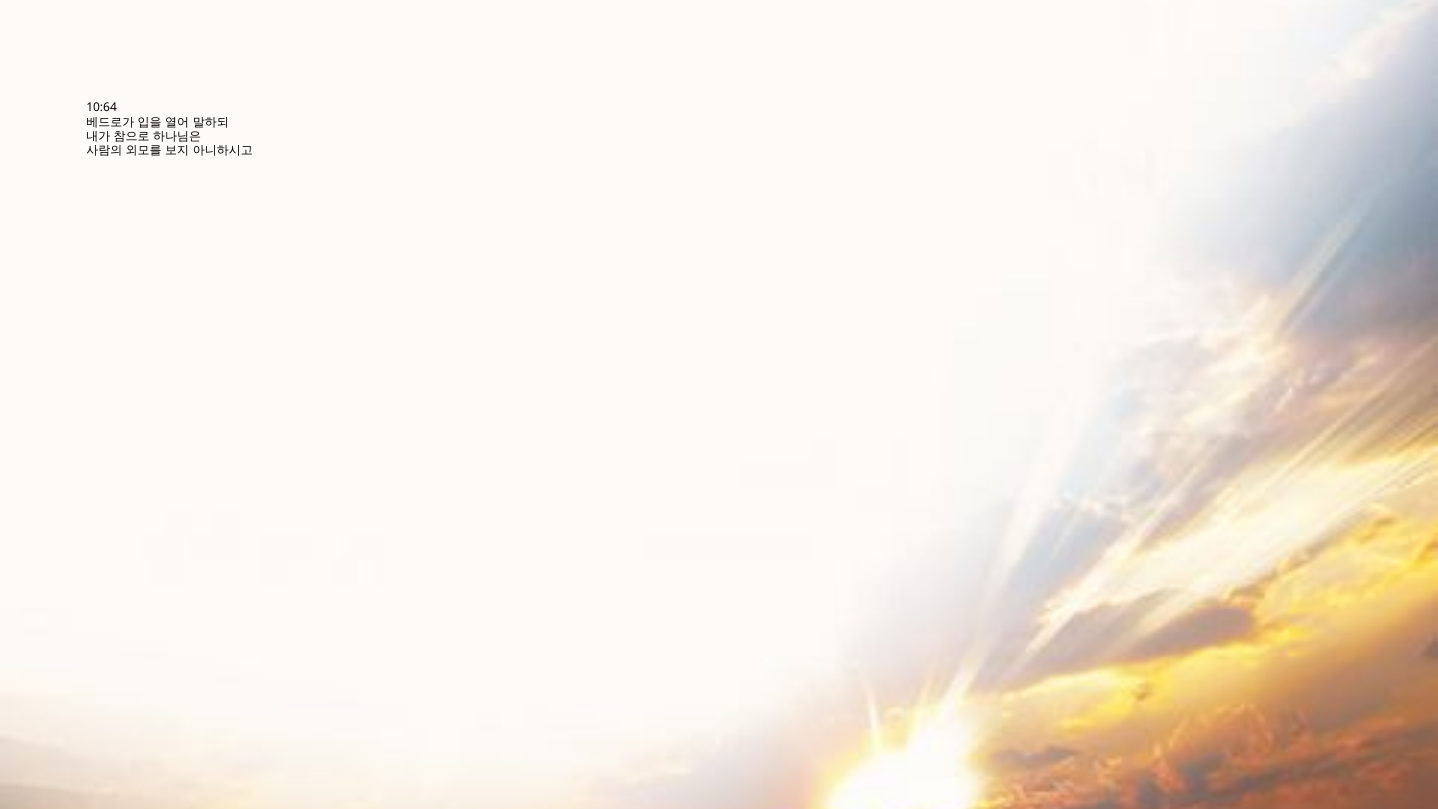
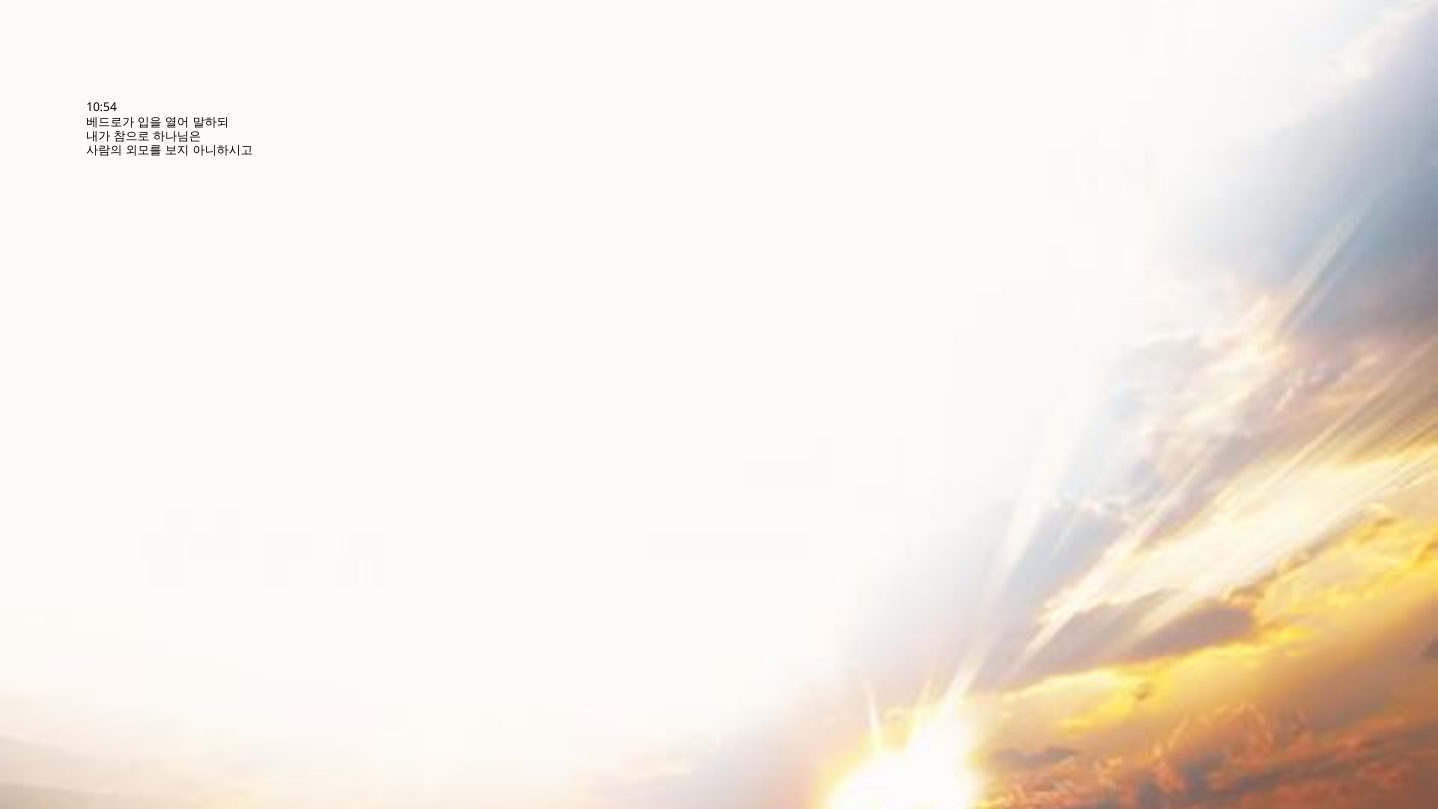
10:64: 10:64 -> 10:54 (102, 108)
